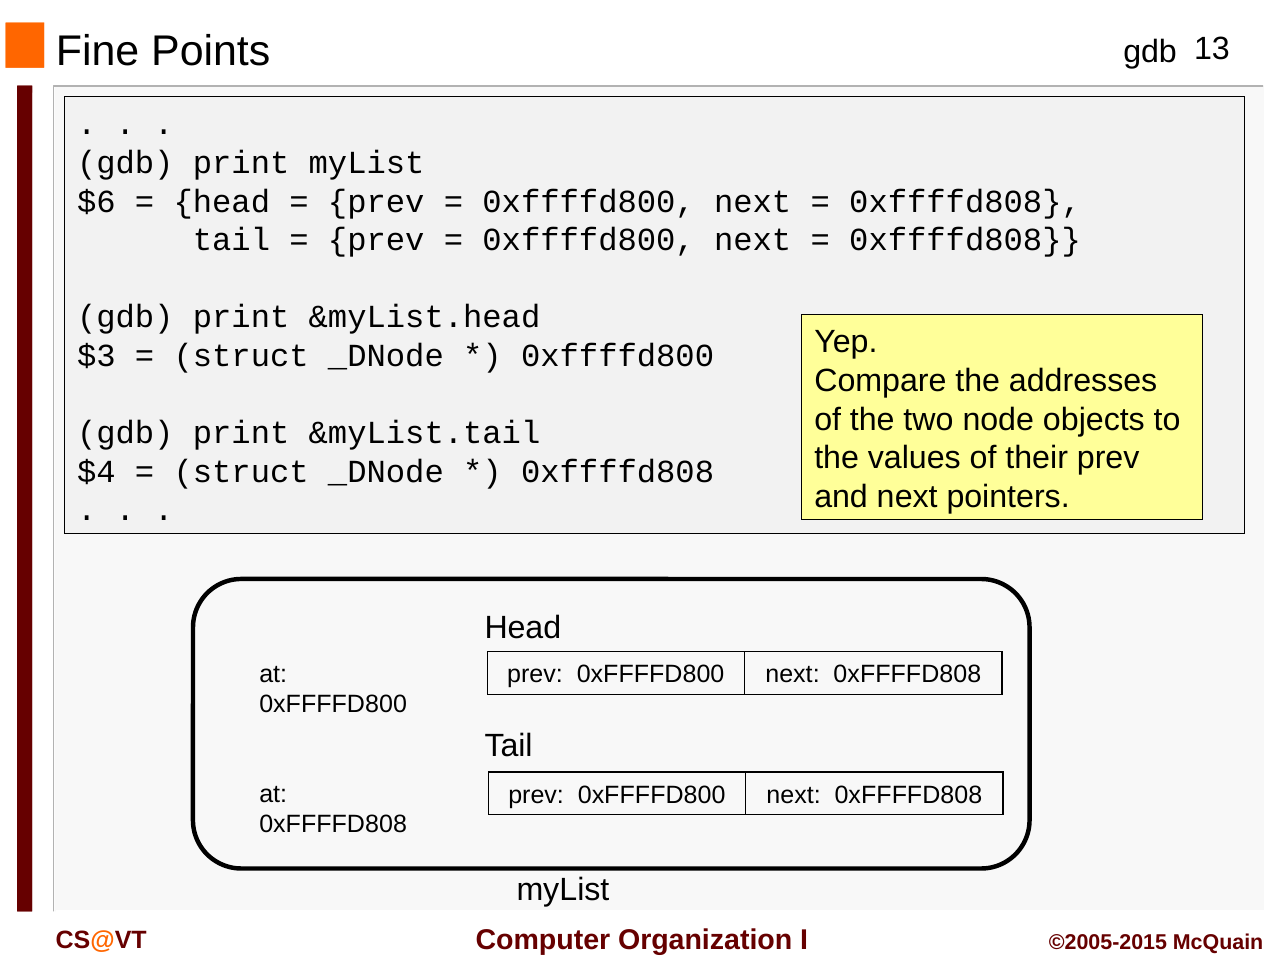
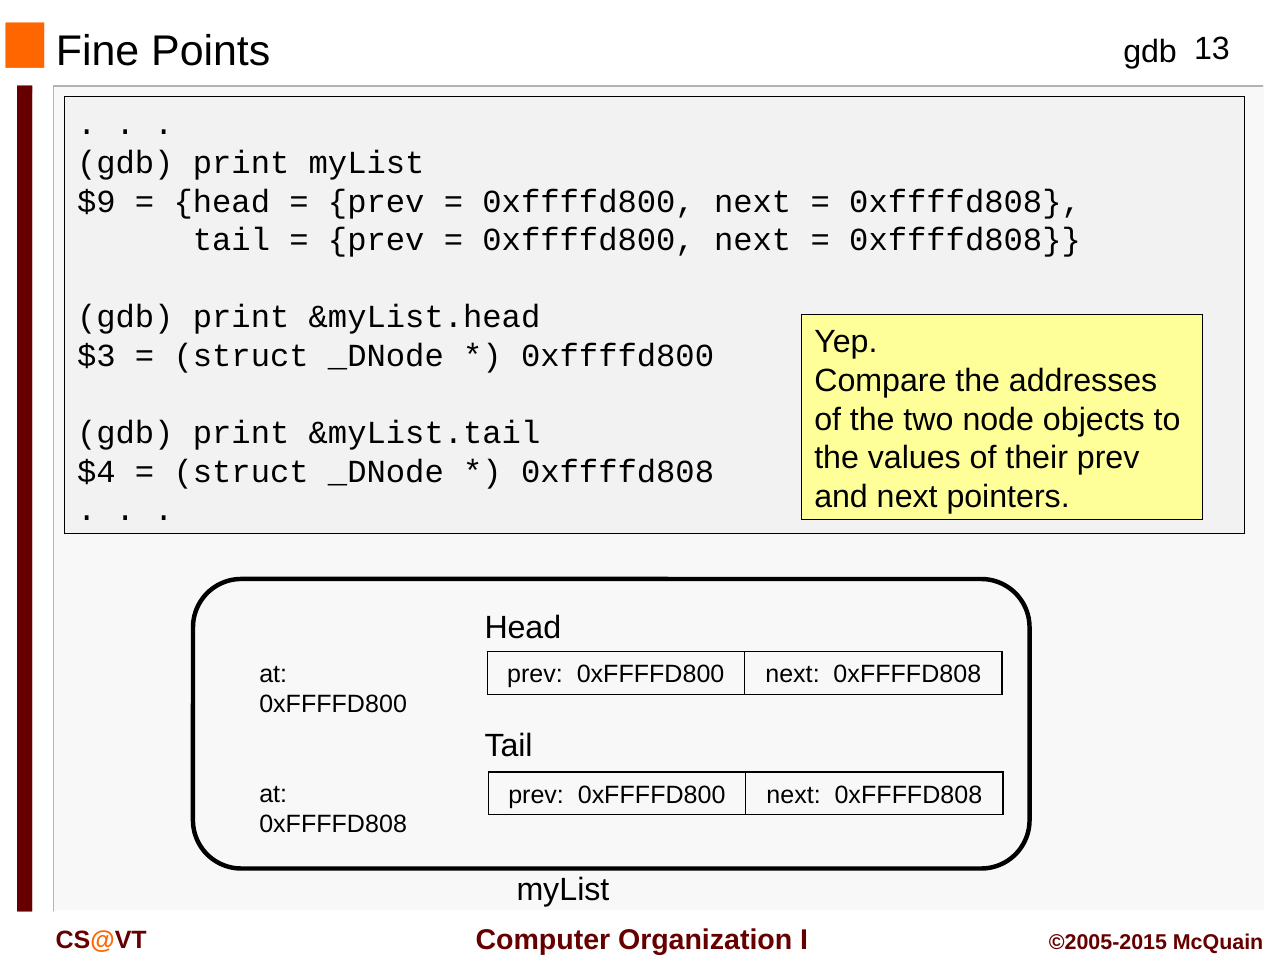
$6: $6 -> $9 (96, 202)
